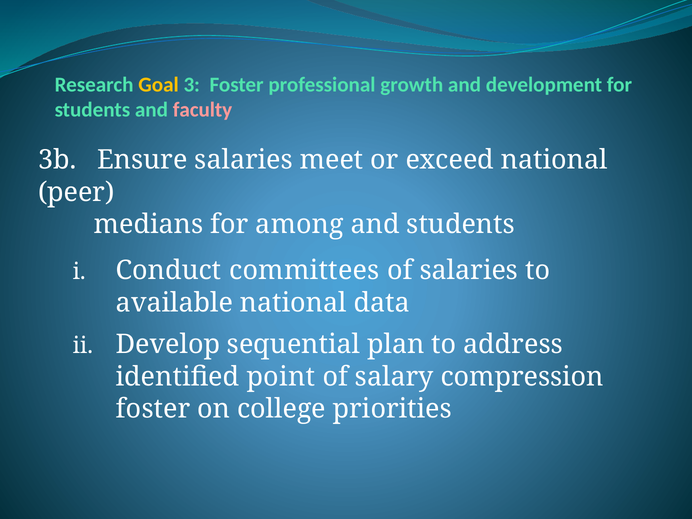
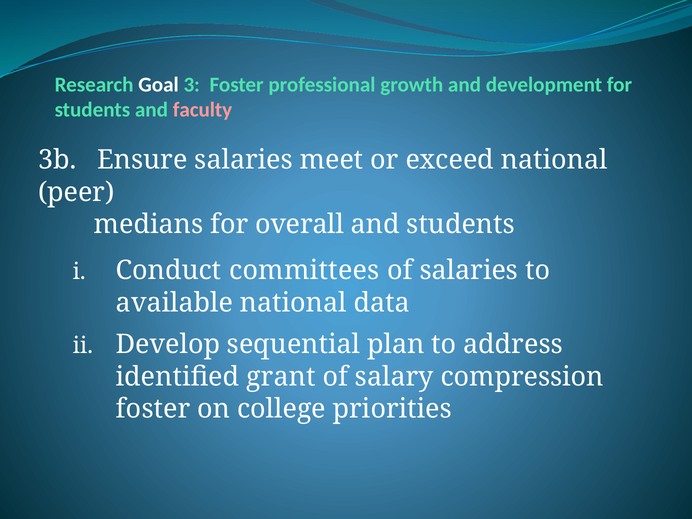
Goal colour: yellow -> white (159, 85)
among: among -> overall (300, 224)
point: point -> grant (281, 377)
